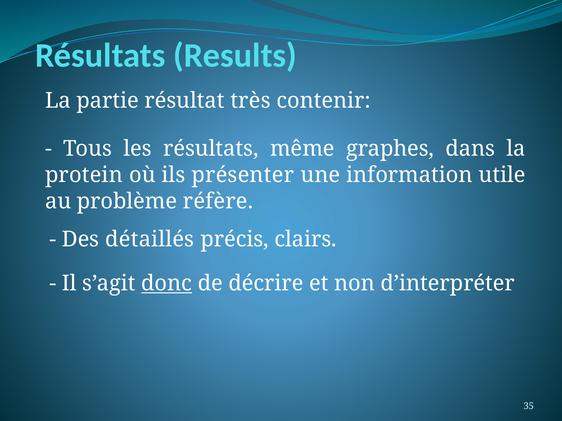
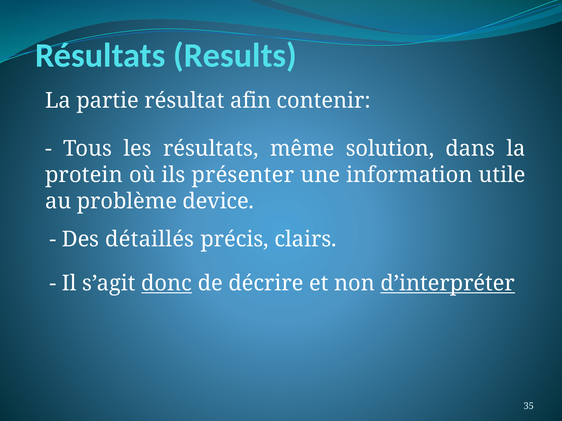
très: très -> afin (251, 101)
graphes: graphes -> solution (390, 149)
réfère: réfère -> device (218, 201)
d’interpréter underline: none -> present (448, 284)
